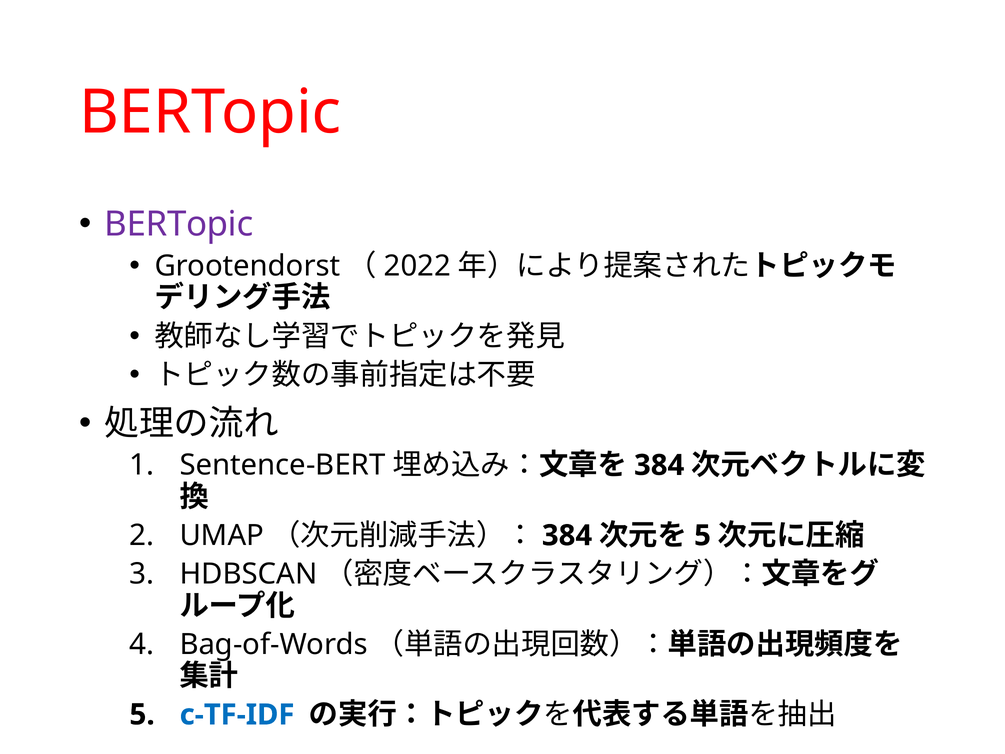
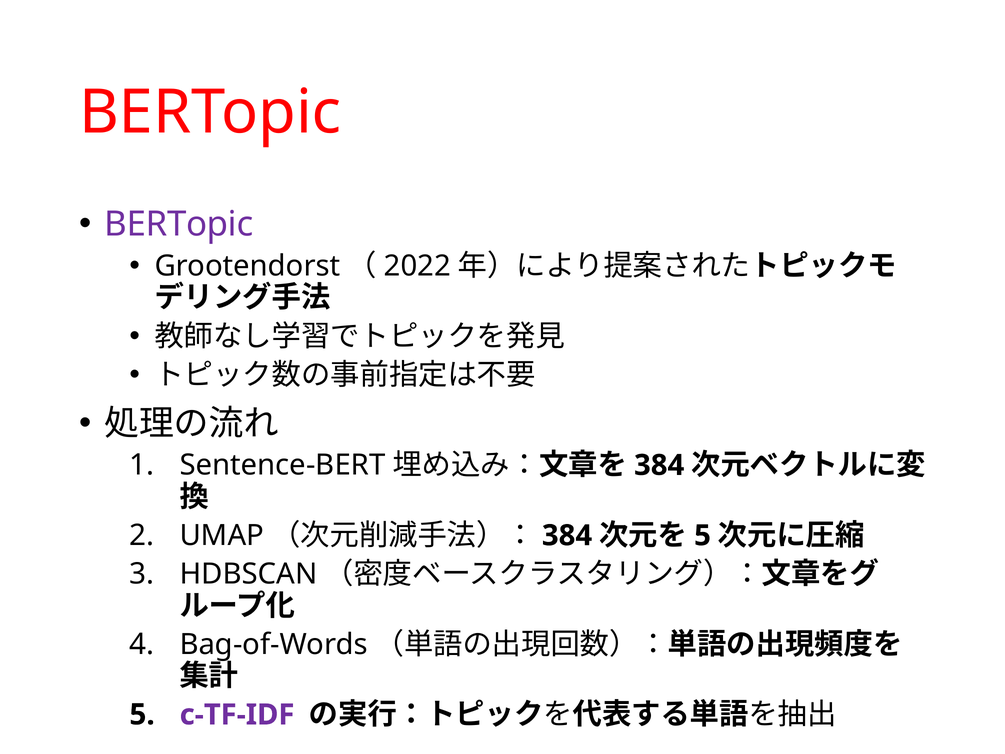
c-TF-IDF colour: blue -> purple (237, 715)
